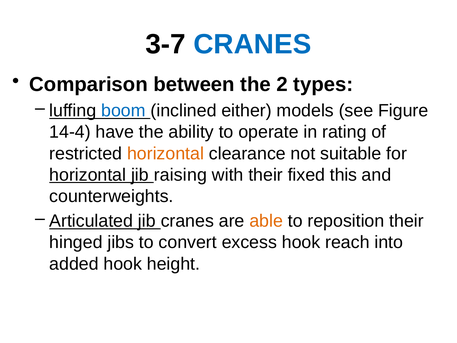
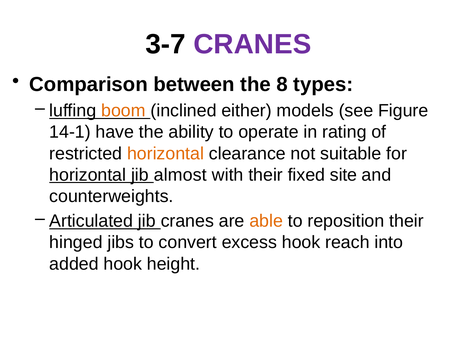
CRANES colour: blue -> purple (252, 44)
2: 2 -> 8 (282, 84)
boom colour: blue -> orange (123, 111)
14-4: 14-4 -> 14-1 (70, 132)
raising: raising -> almost (180, 175)
this: this -> site (344, 175)
